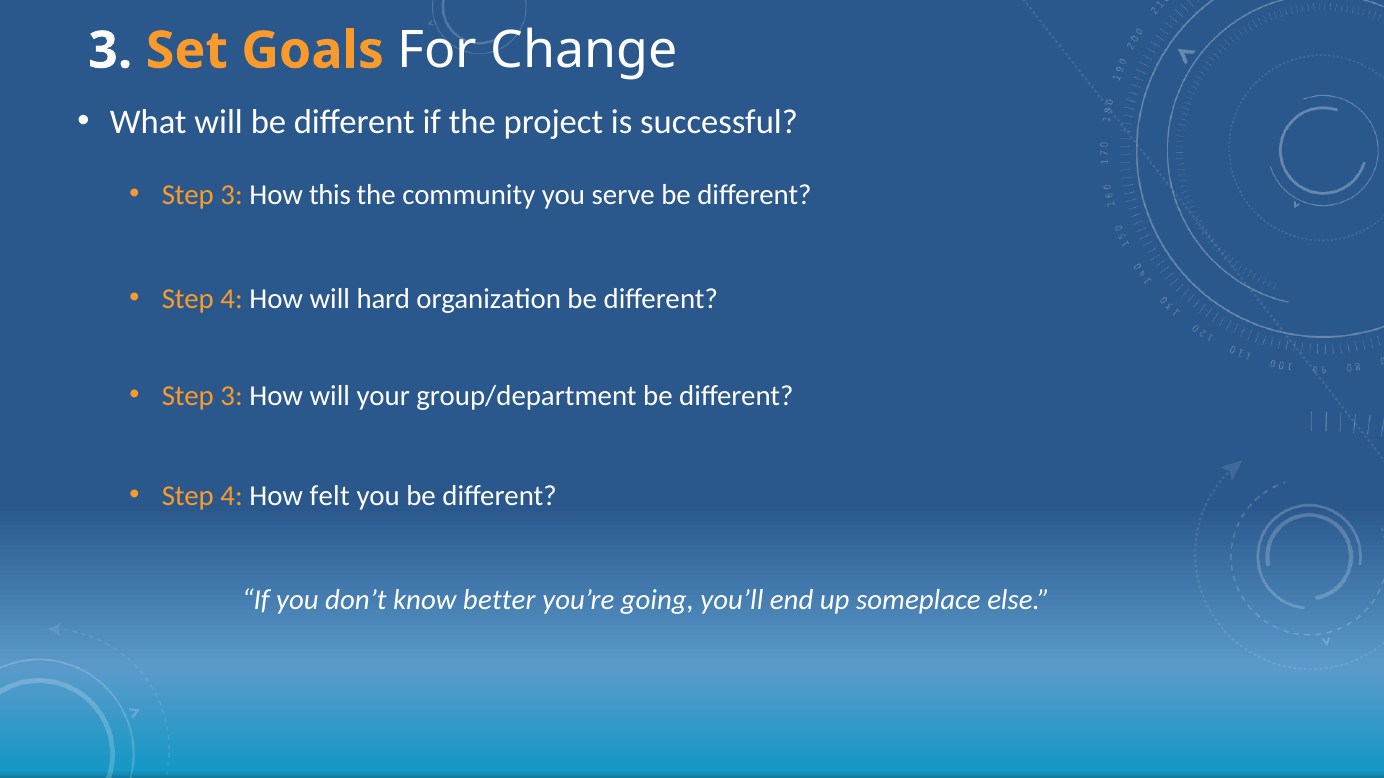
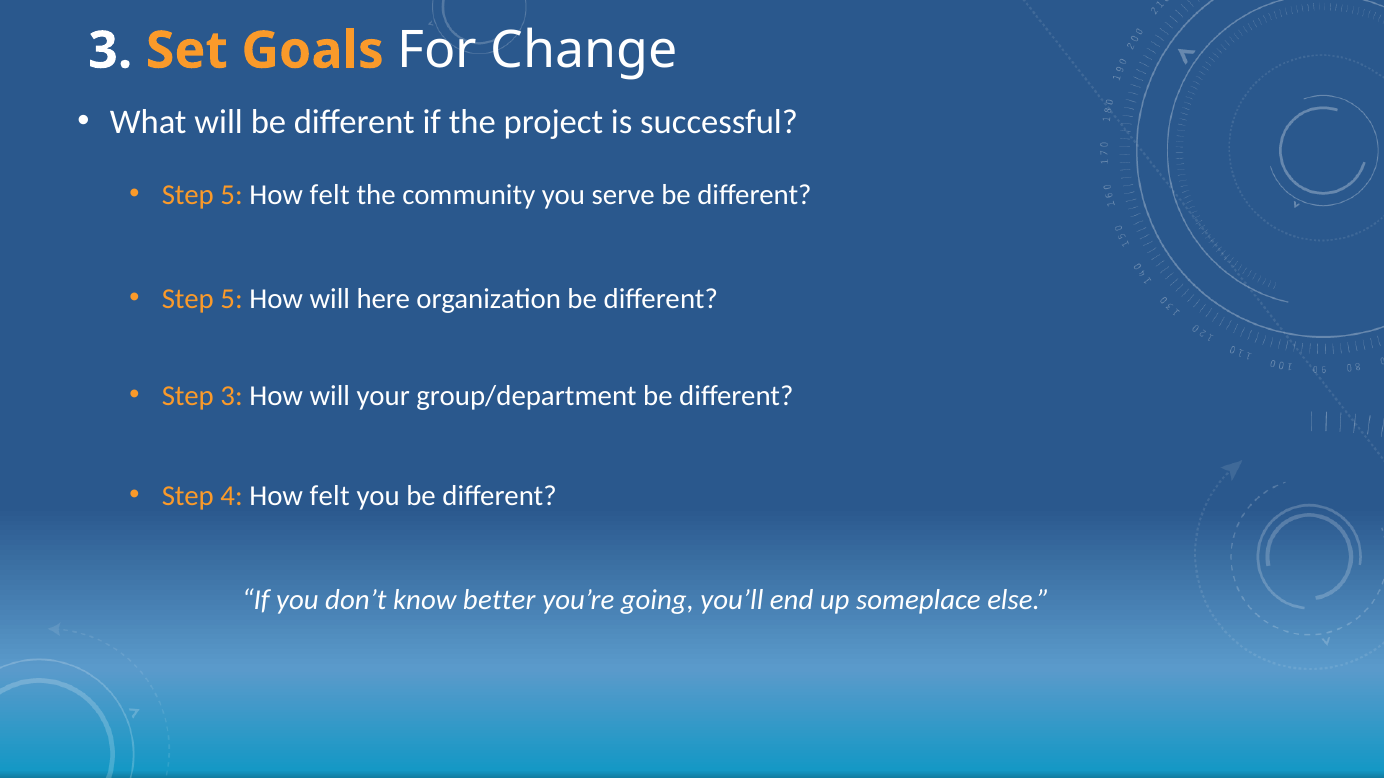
3: 3 -> 5 (232, 195)
this: this -> felt (330, 195)
4: 4 -> 5 (232, 299)
hard: hard -> here (383, 299)
